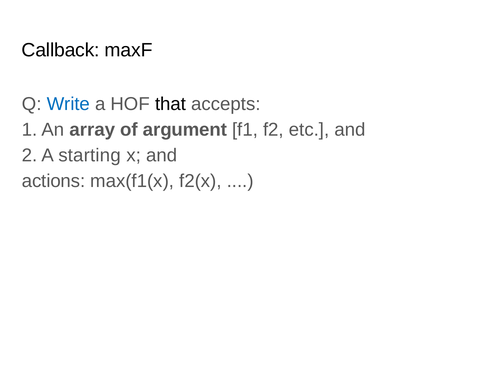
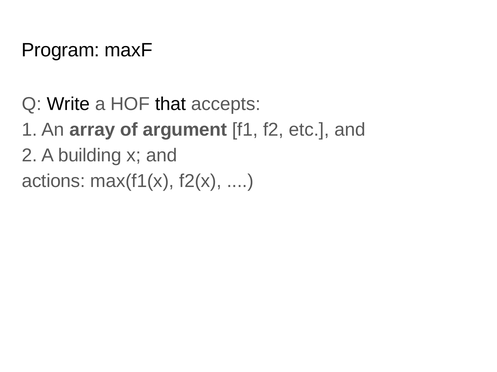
Callback: Callback -> Program (61, 50)
Write colour: blue -> black (68, 104)
starting: starting -> building (90, 156)
